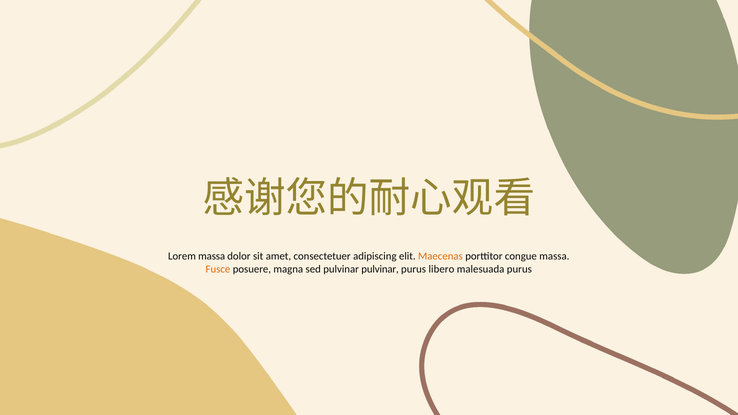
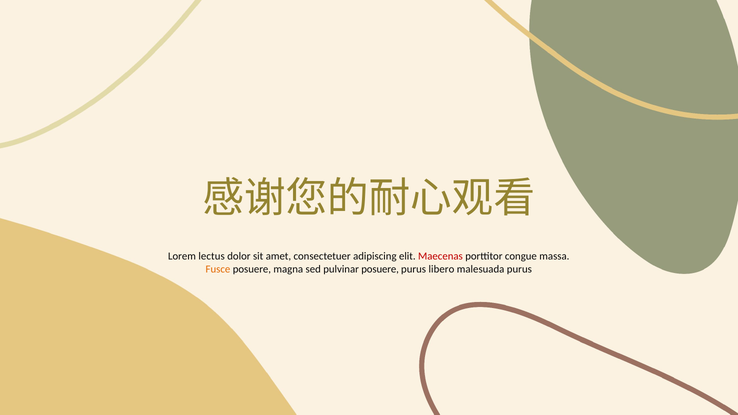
Lorem massa: massa -> lectus (212, 256)
Maecenas colour: orange -> red (440, 256)
pulvinar pulvinar: pulvinar -> posuere (380, 269)
